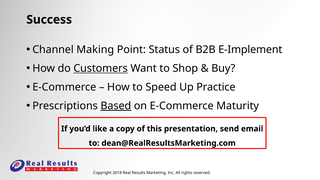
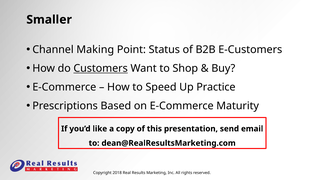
Success: Success -> Smaller (49, 20)
E-Implement: E-Implement -> E-Customers (250, 50)
Based underline: present -> none (116, 106)
